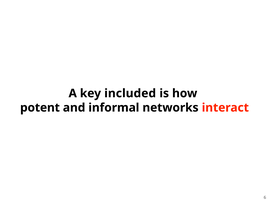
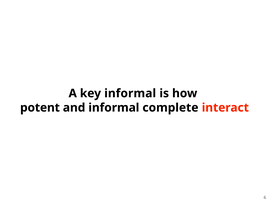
key included: included -> informal (130, 93)
networks: networks -> complete (170, 108)
